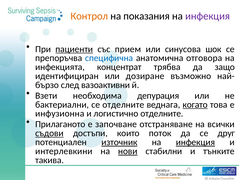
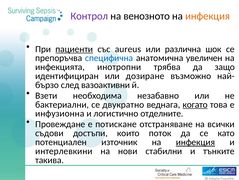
Контрол colour: orange -> purple (89, 16)
показания: показания -> венозното (147, 16)
инфекция colour: purple -> orange (208, 16)
прием: прием -> аureus (128, 49)
синусова: синусова -> различна (183, 49)
отговора: отговора -> увеличен (204, 58)
концентрат: концентрат -> инотропни (119, 67)
депурация: депурация -> незабавно (158, 95)
се отделните: отделните -> двукратно (123, 104)
Прилаганoто: Прилаганoто -> Провеждане (60, 124)
започване: започване -> потискане (116, 124)
съдови underline: present -> none (49, 133)
друг: друг -> като (226, 133)
източник underline: present -> none (119, 142)
нови underline: present -> none (128, 150)
